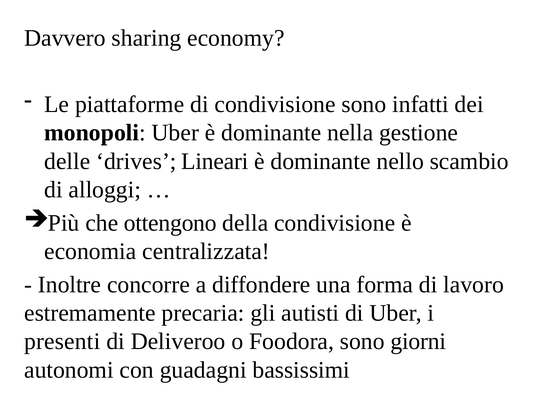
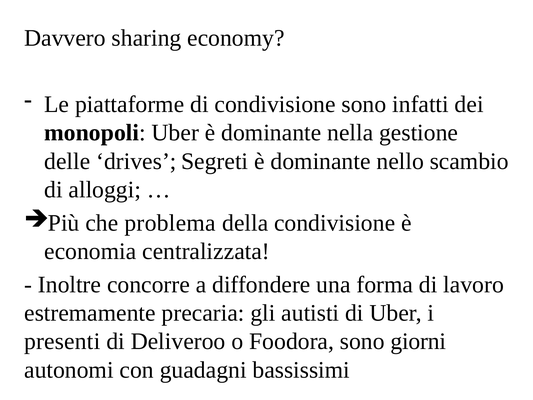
Lineari: Lineari -> Segreti (215, 161)
ottengono: ottengono -> problema (170, 223)
